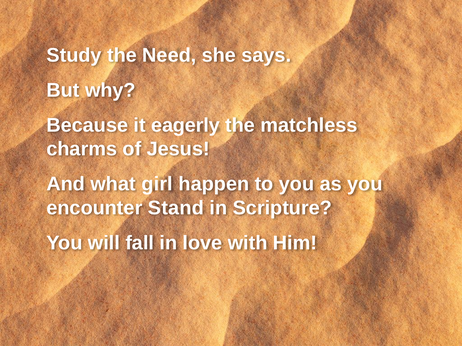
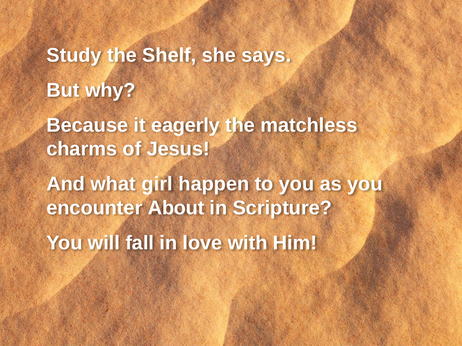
Need: Need -> Shelf (169, 55)
Stand: Stand -> About (176, 208)
